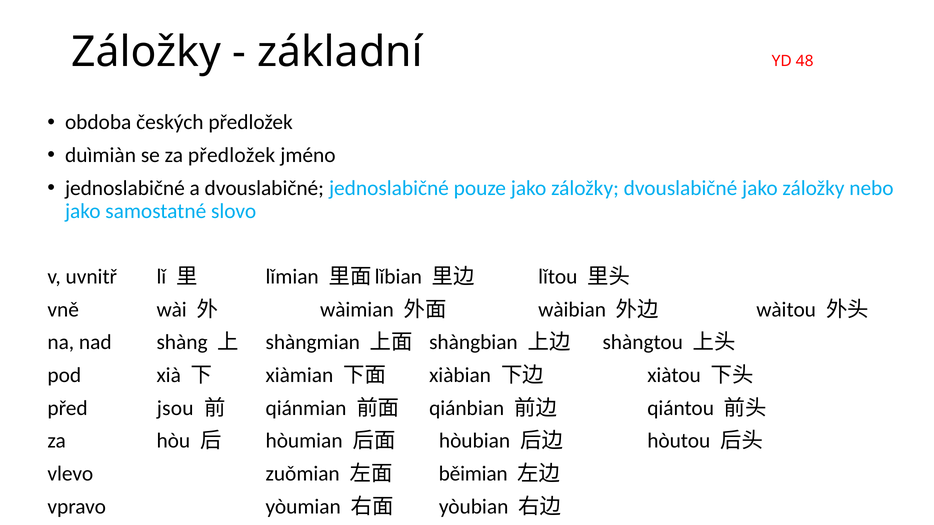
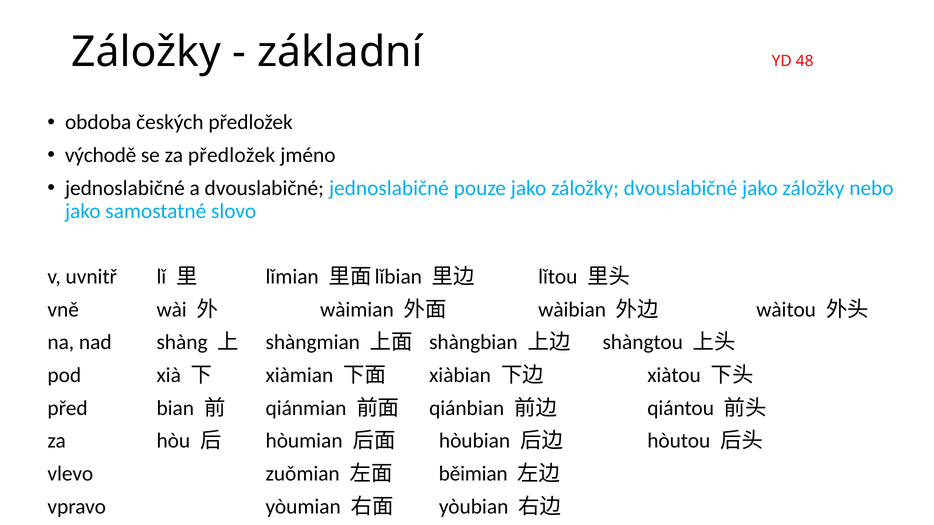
duìmiàn: duìmiàn -> východě (101, 155)
jsou: jsou -> bian (175, 408)
